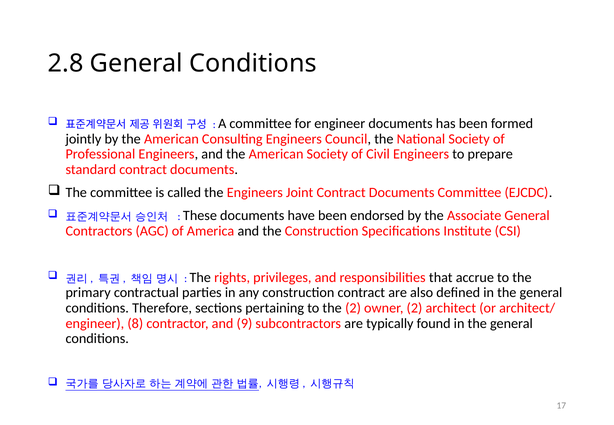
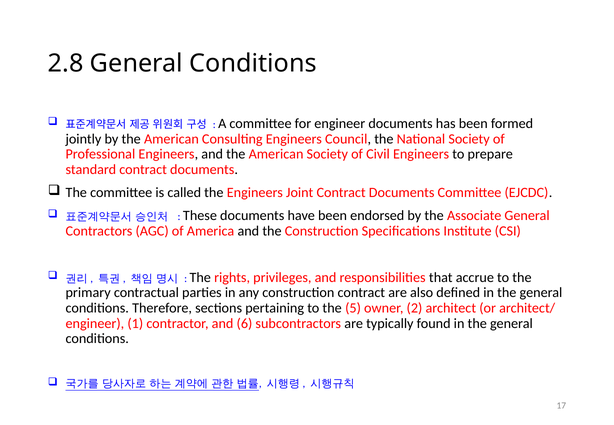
the 2: 2 -> 5 (353, 308)
8: 8 -> 1 (135, 323)
9: 9 -> 6 (244, 323)
